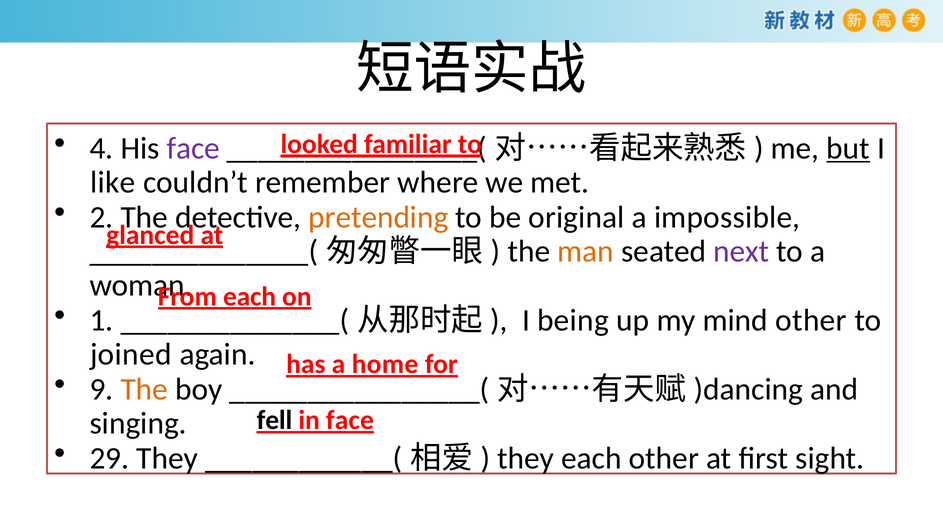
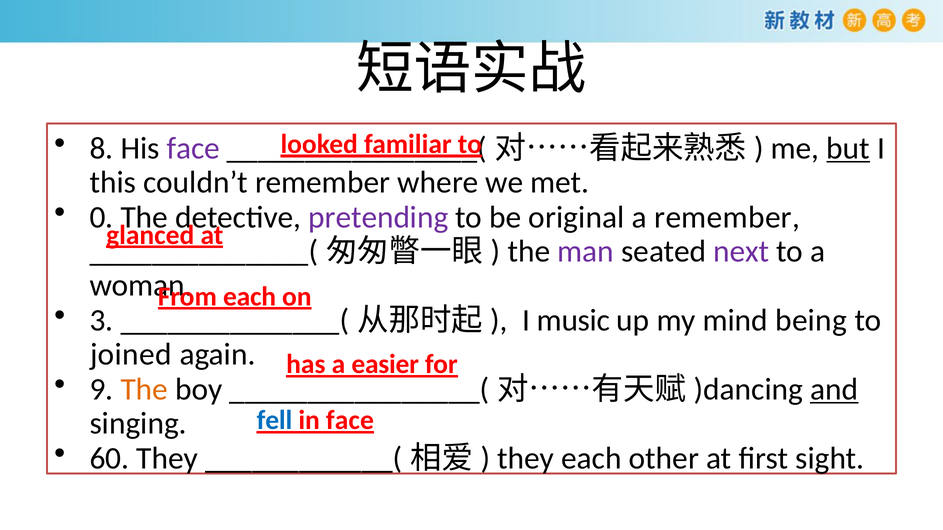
4: 4 -> 8 (101, 148)
like: like -> this (113, 182)
2: 2 -> 0 (101, 217)
pretending colour: orange -> purple (378, 217)
a impossible: impossible -> remember (727, 217)
man colour: orange -> purple (586, 251)
1: 1 -> 3 (101, 320)
being: being -> music (573, 320)
mind other: other -> being (811, 320)
home: home -> easier (385, 365)
and underline: none -> present (834, 390)
fell colour: black -> blue (275, 421)
29: 29 -> 60 (109, 459)
